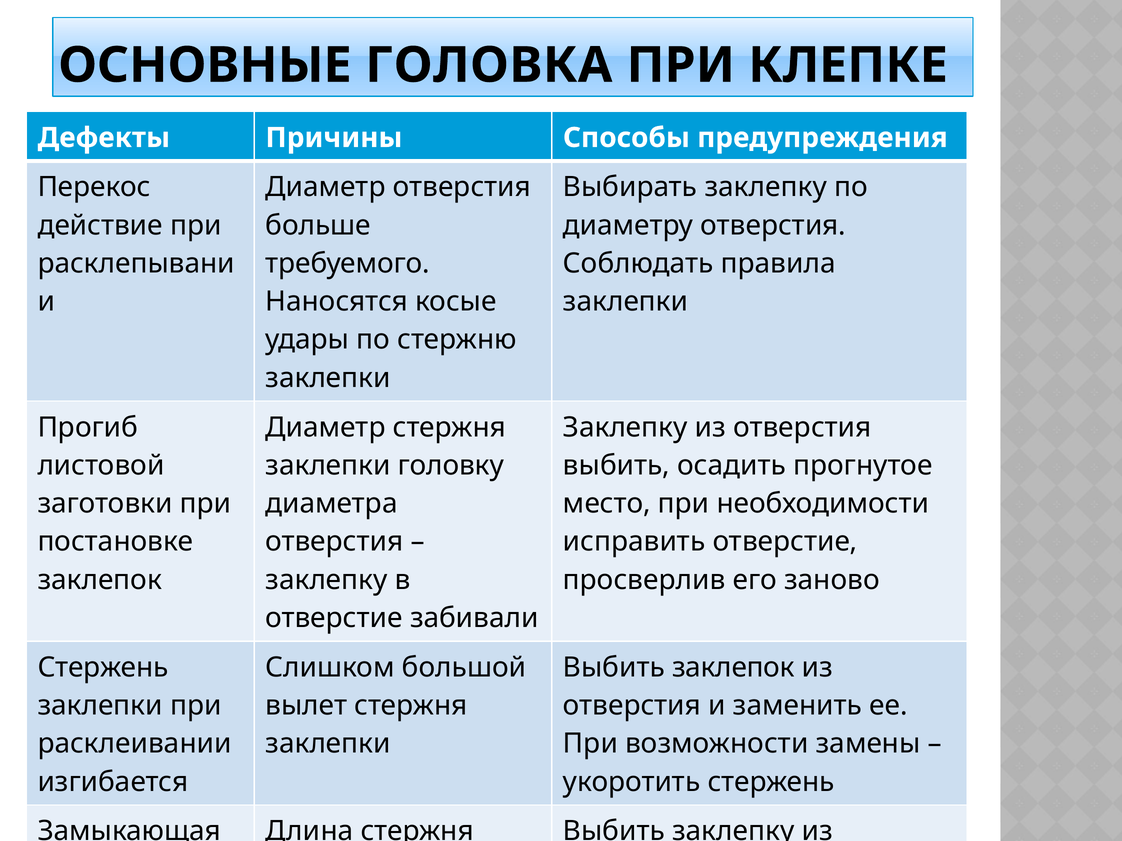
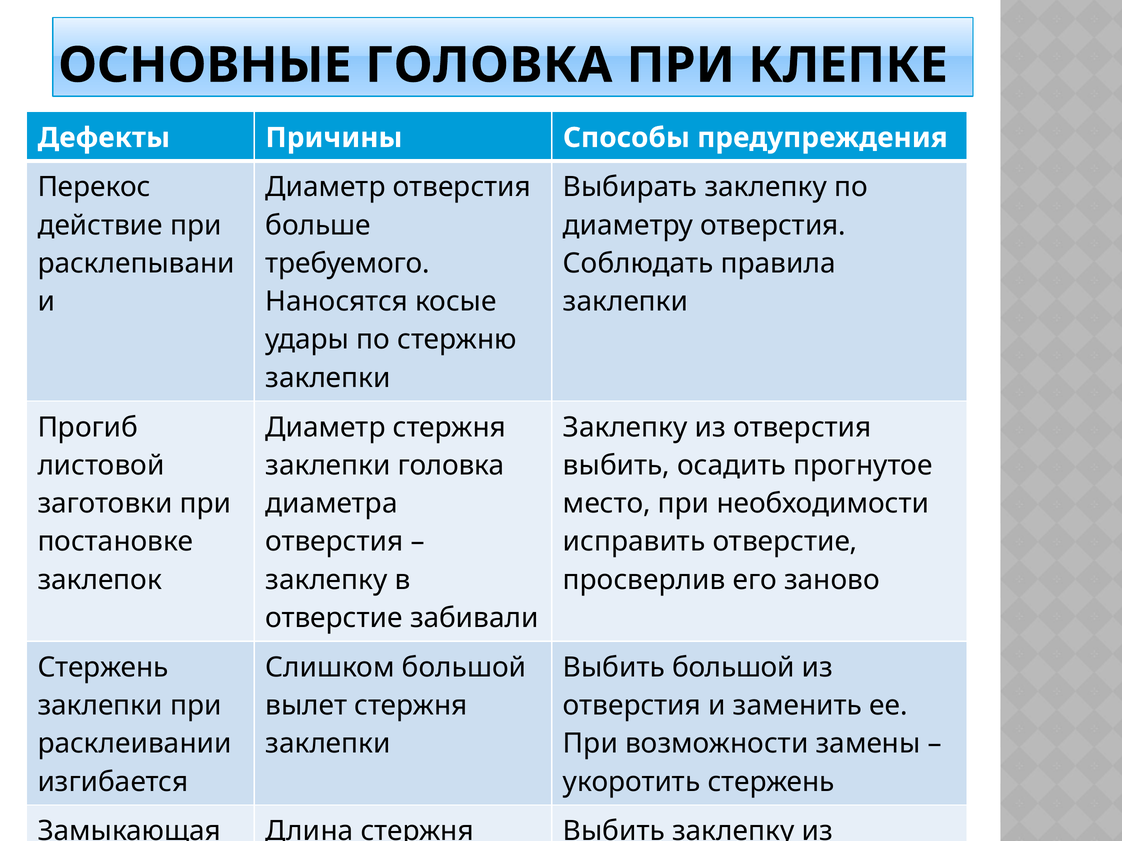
заклепки головку: головку -> головка (451, 466)
Выбить заклепок: заклепок -> большой (733, 668)
